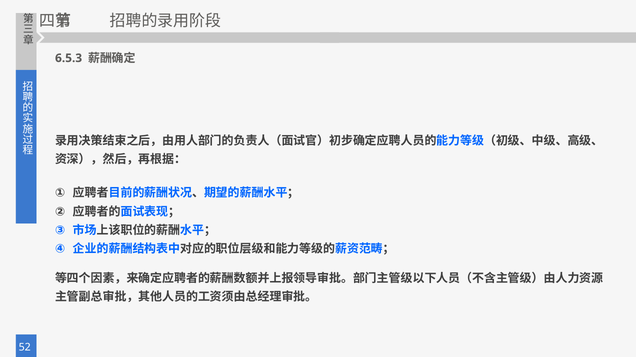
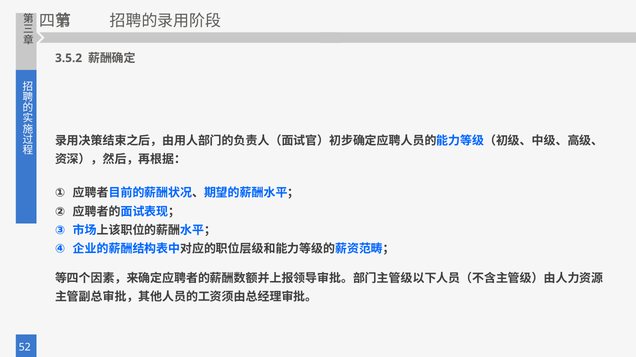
6.5.3: 6.5.3 -> 3.5.2 (69, 58)
